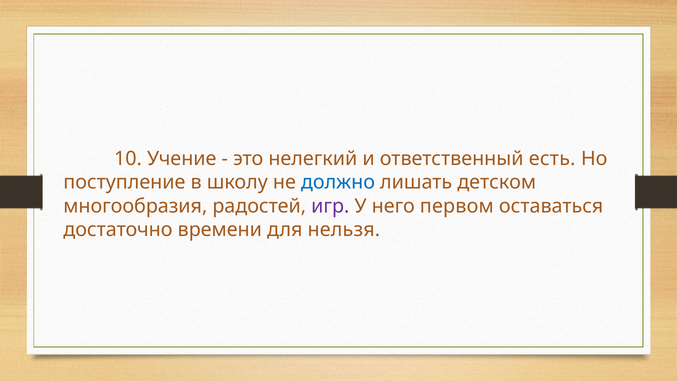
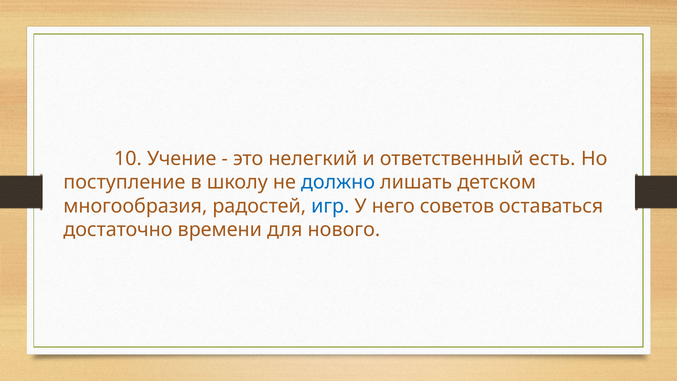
игр colour: purple -> blue (330, 206)
первом: первом -> советов (457, 206)
нельзя: нельзя -> нового (344, 230)
